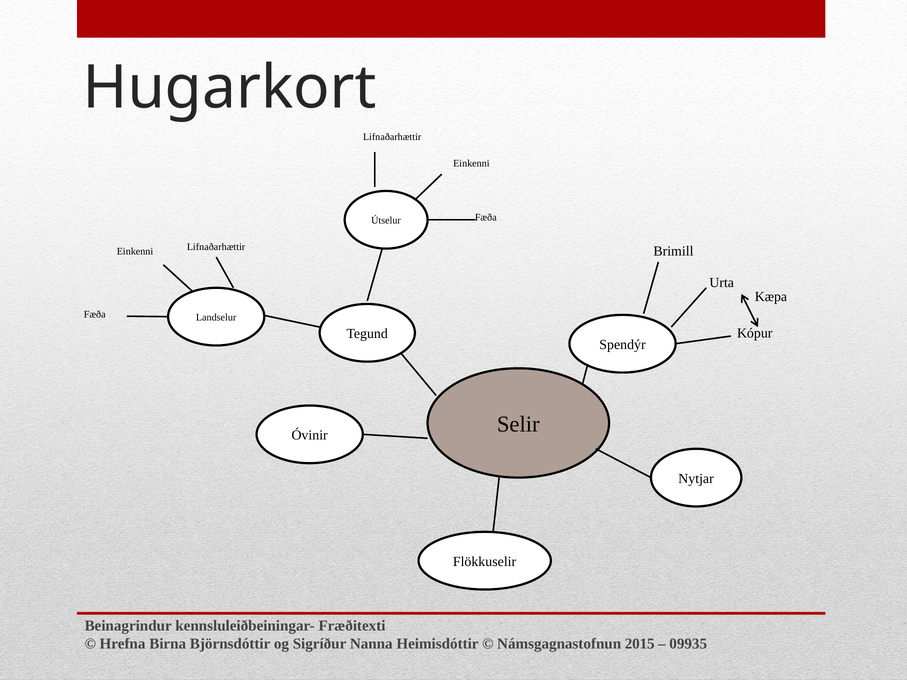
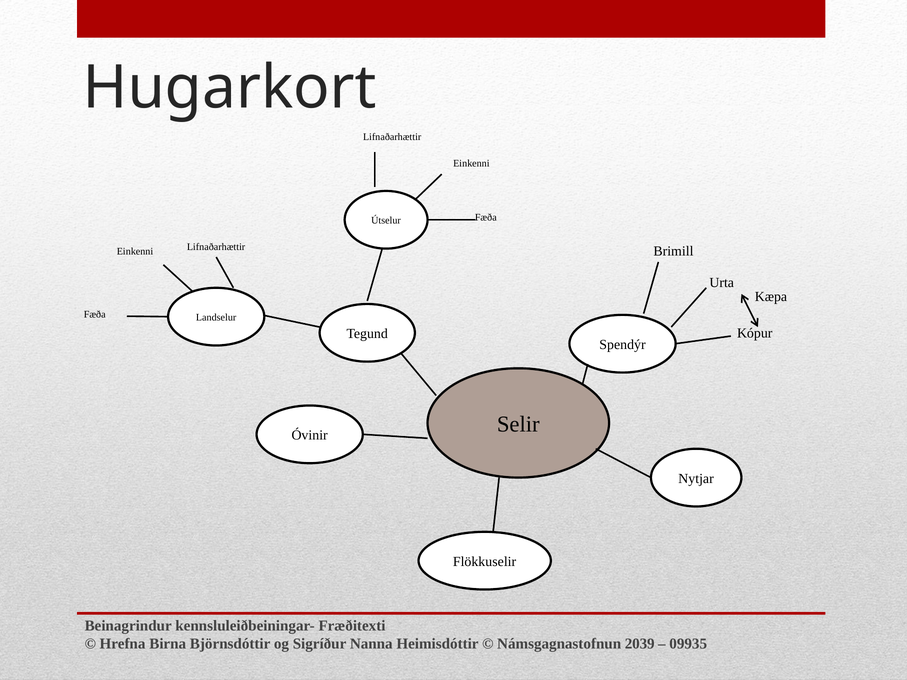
2015: 2015 -> 2039 (640, 644)
